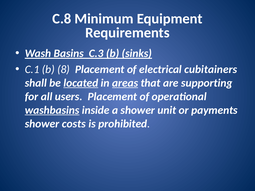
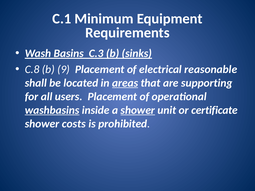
C.8: C.8 -> C.1 (62, 19)
C.1: C.1 -> C.8 (32, 69)
8: 8 -> 9 (64, 69)
cubitainers: cubitainers -> reasonable (211, 69)
located underline: present -> none (81, 83)
shower underline: none -> present (138, 110)
payments: payments -> certificate (215, 110)
